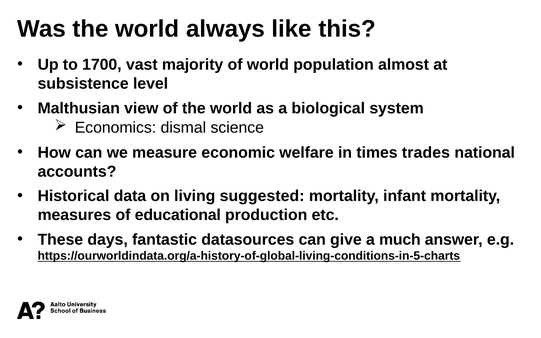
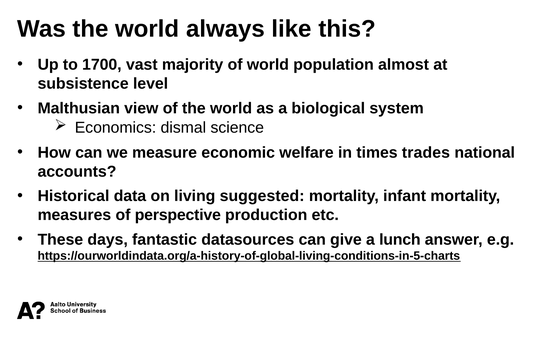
educational: educational -> perspective (178, 215)
much: much -> lunch (400, 240)
